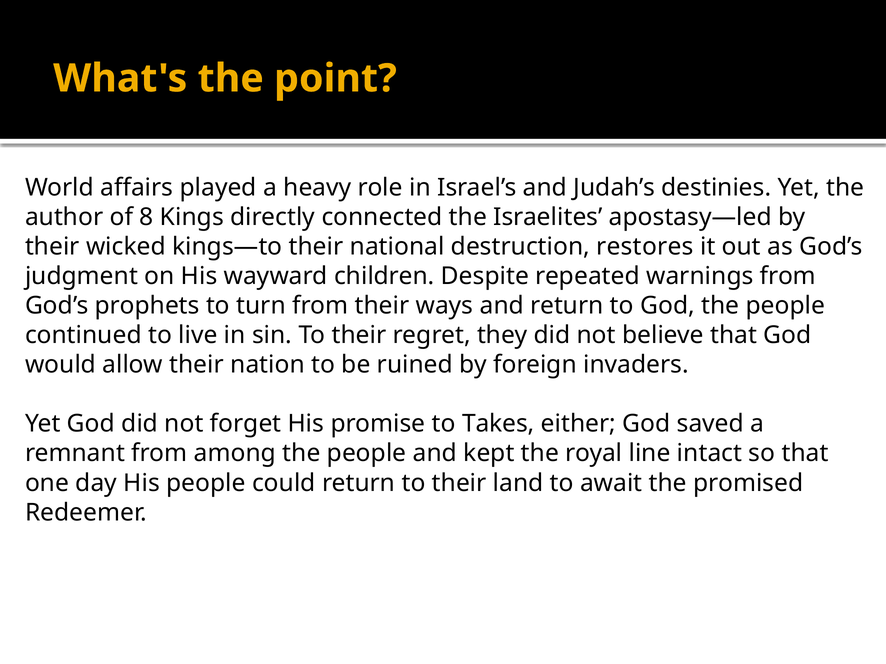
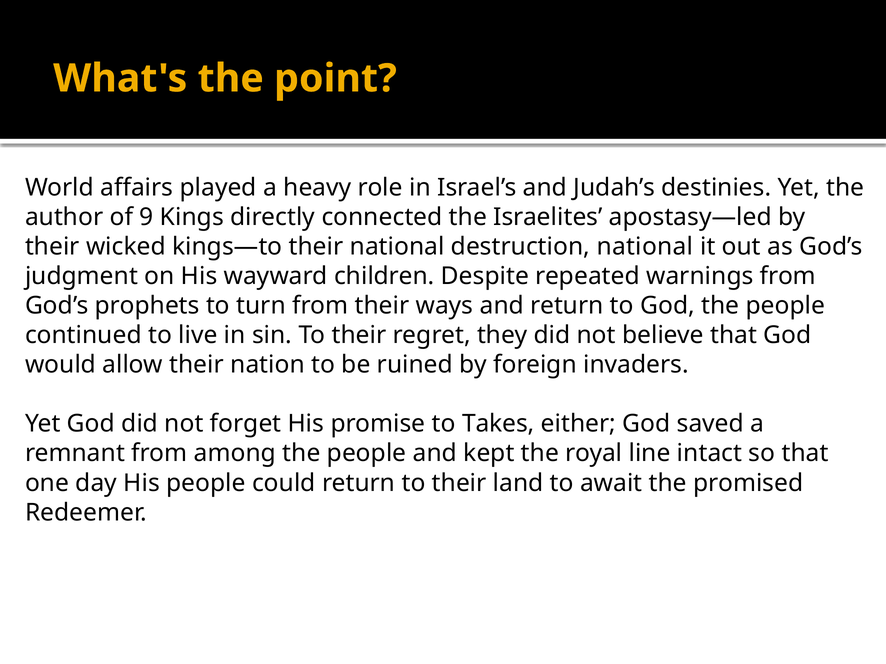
8: 8 -> 9 (147, 217)
destruction restores: restores -> national (645, 247)
